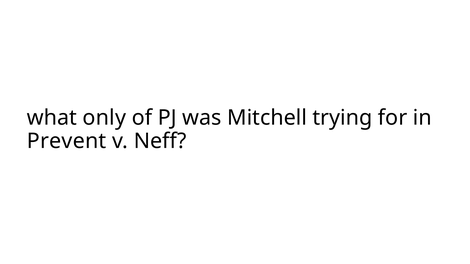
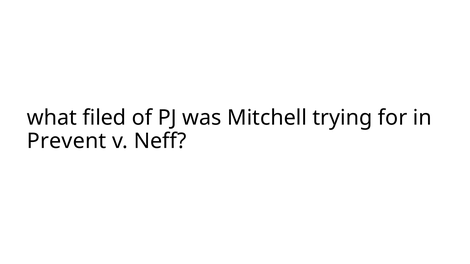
only: only -> filed (104, 118)
